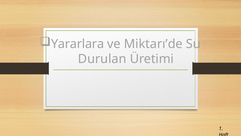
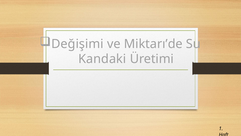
Yararlara: Yararlara -> Değişimi (77, 44)
Durulan: Durulan -> Kandaki (102, 59)
